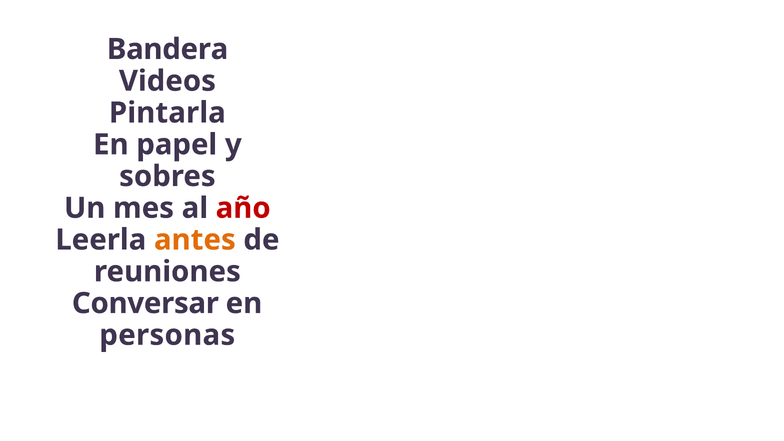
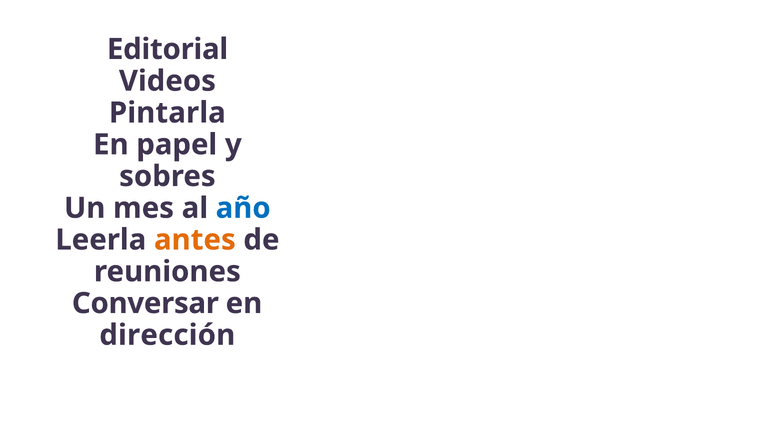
Bandera: Bandera -> Editorial (168, 49)
año colour: red -> blue (243, 208)
personas: personas -> dirección (167, 335)
